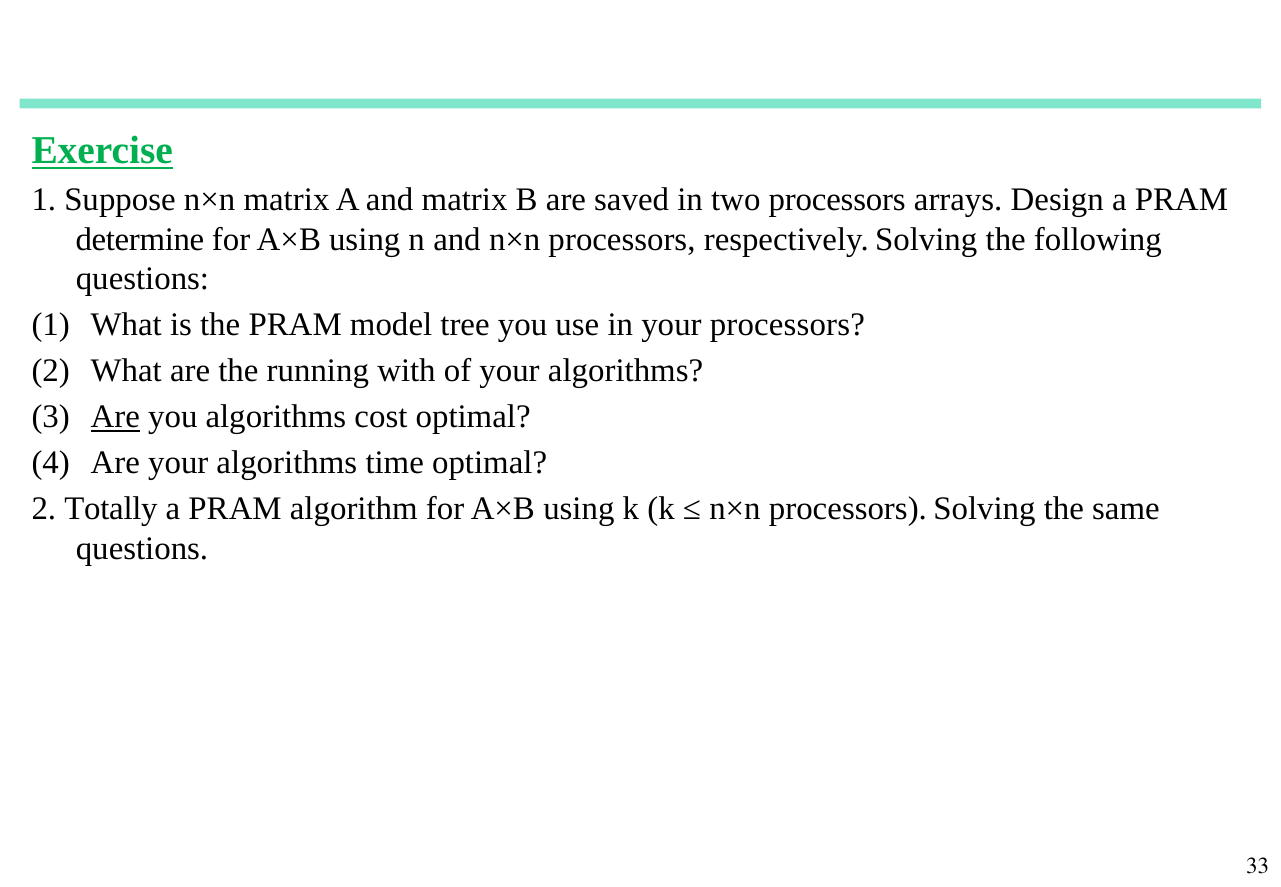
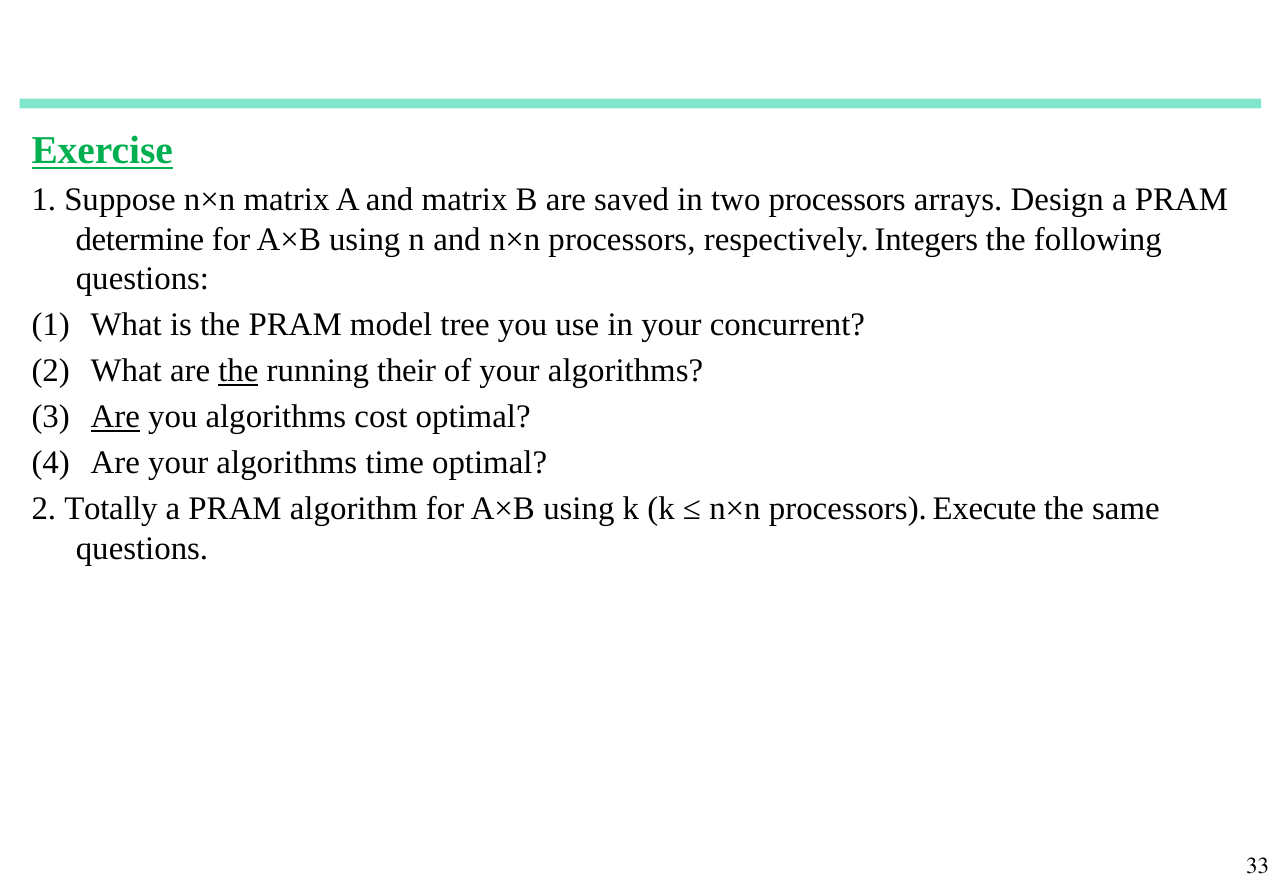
respectively Solving: Solving -> Integers (926, 239)
your processors: processors -> concurrent (787, 325)
the underline: none -> present (238, 371)
with: with -> their (407, 371)
processors Solving: Solving -> Execute (985, 509)
